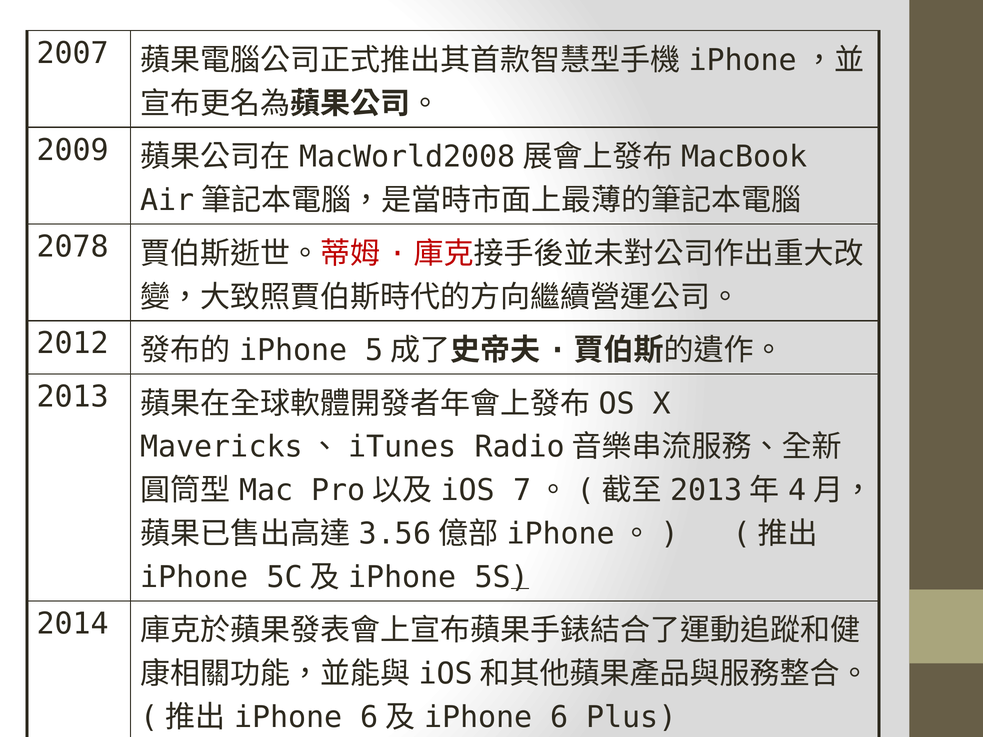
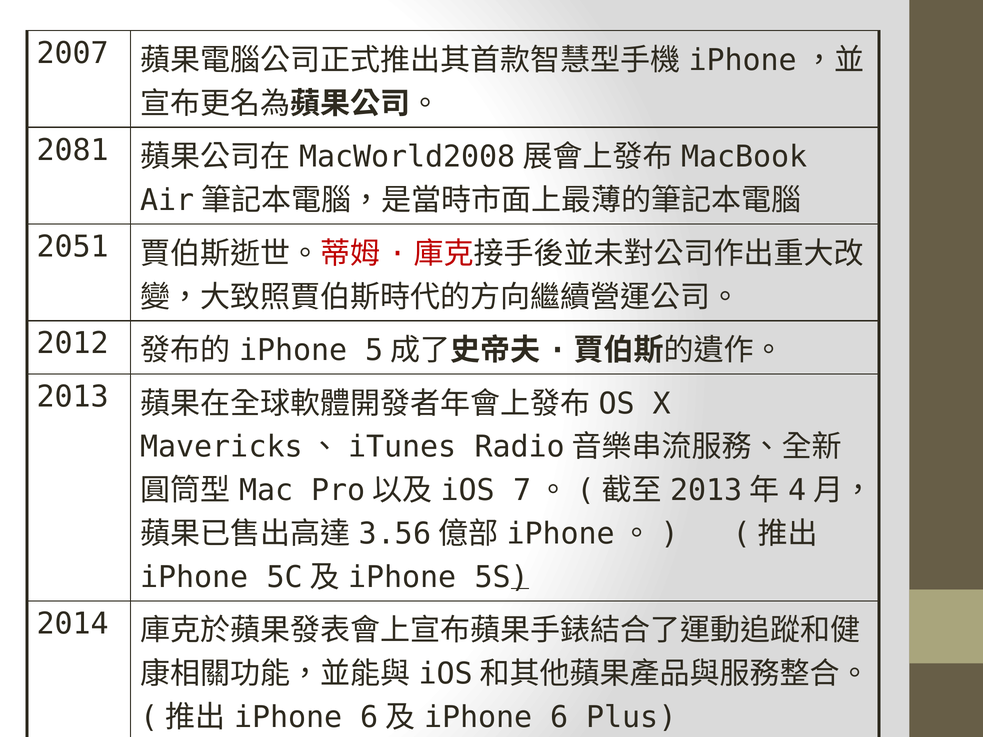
2009: 2009 -> 2081 (73, 150)
2078: 2078 -> 2051 (73, 247)
